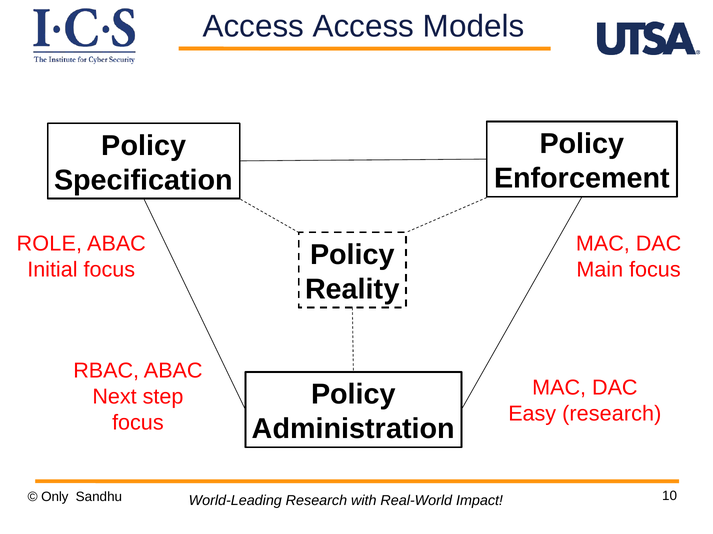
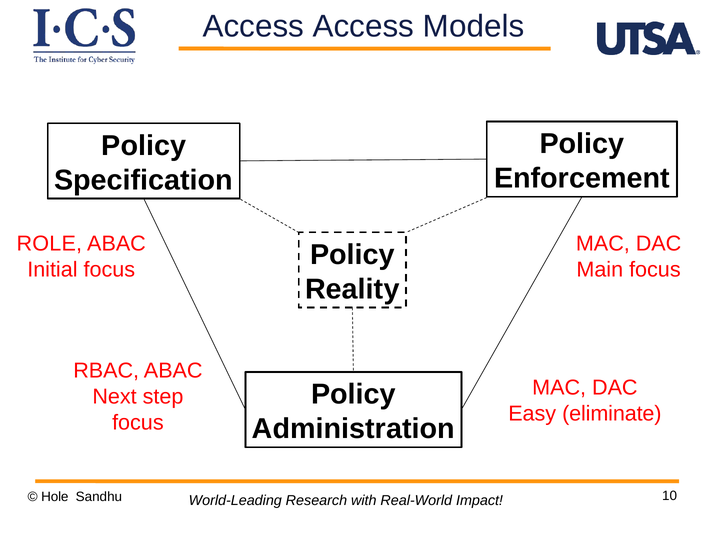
Easy research: research -> eliminate (612, 414)
Only: Only -> Hole (55, 497)
